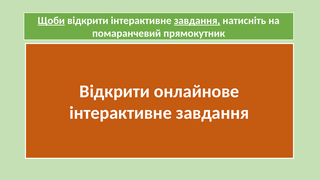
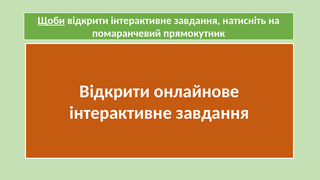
завдання underline: present -> none (197, 21)
